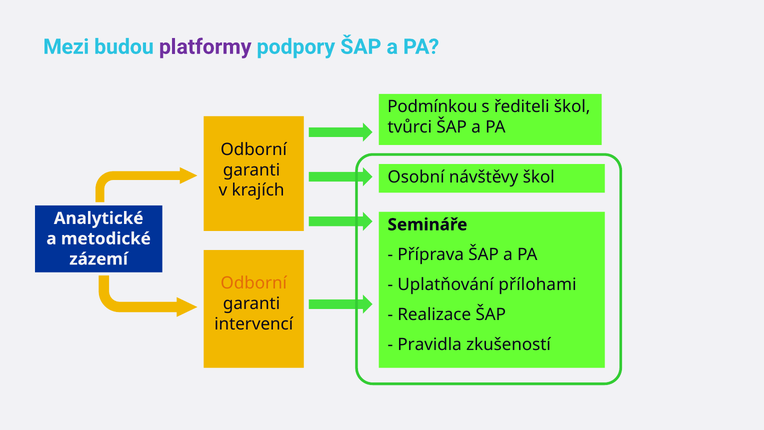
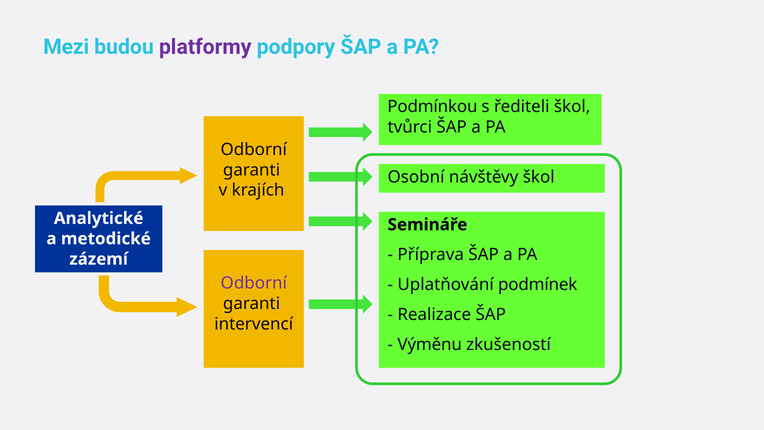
Odborní colour: orange -> purple (254, 283)
přílohami: přílohami -> podmínek (538, 284)
Pravidla: Pravidla -> Výměnu (430, 344)
